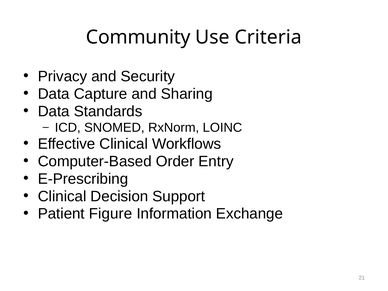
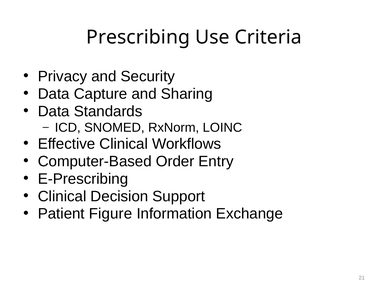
Community: Community -> Prescribing (138, 37)
